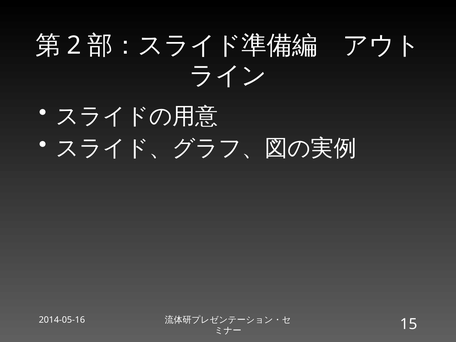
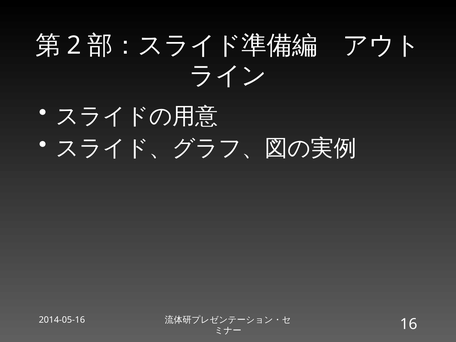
15: 15 -> 16 (409, 324)
